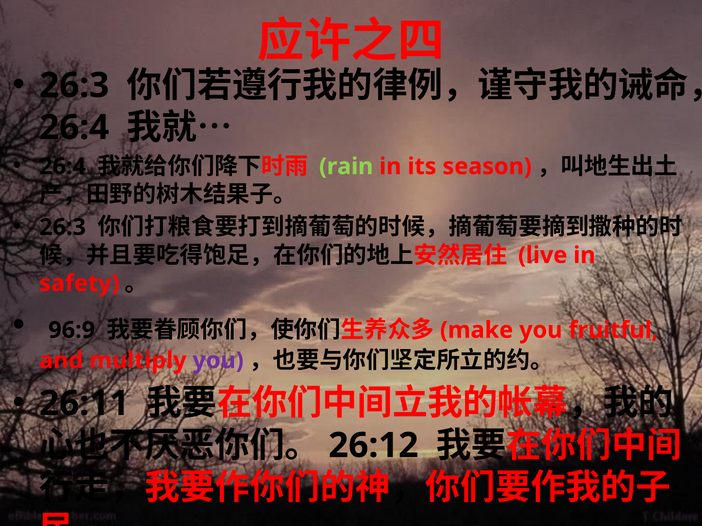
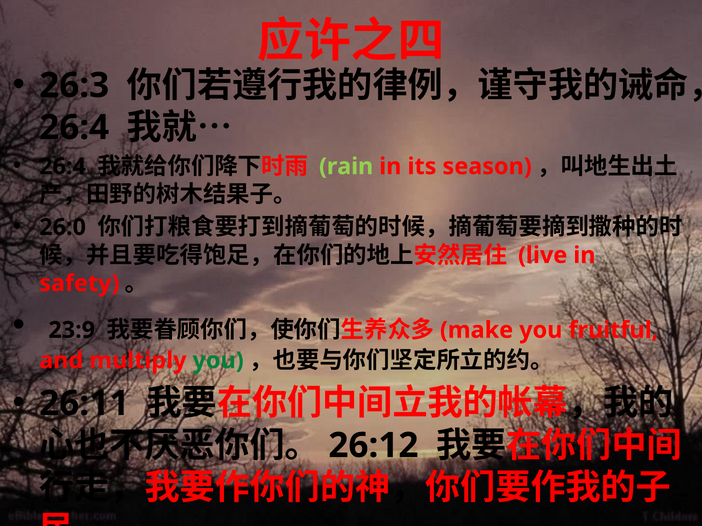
26:3: 26:3 -> 26:0 (63, 227)
96:9: 96:9 -> 23:9 (72, 330)
you colour: purple -> green (218, 361)
